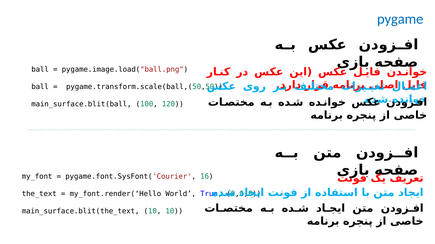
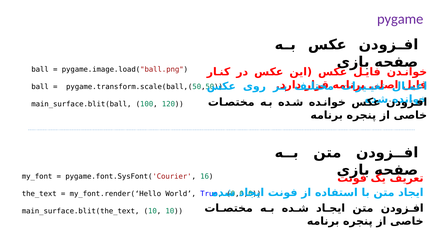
pygame colour: blue -> purple (400, 19)
